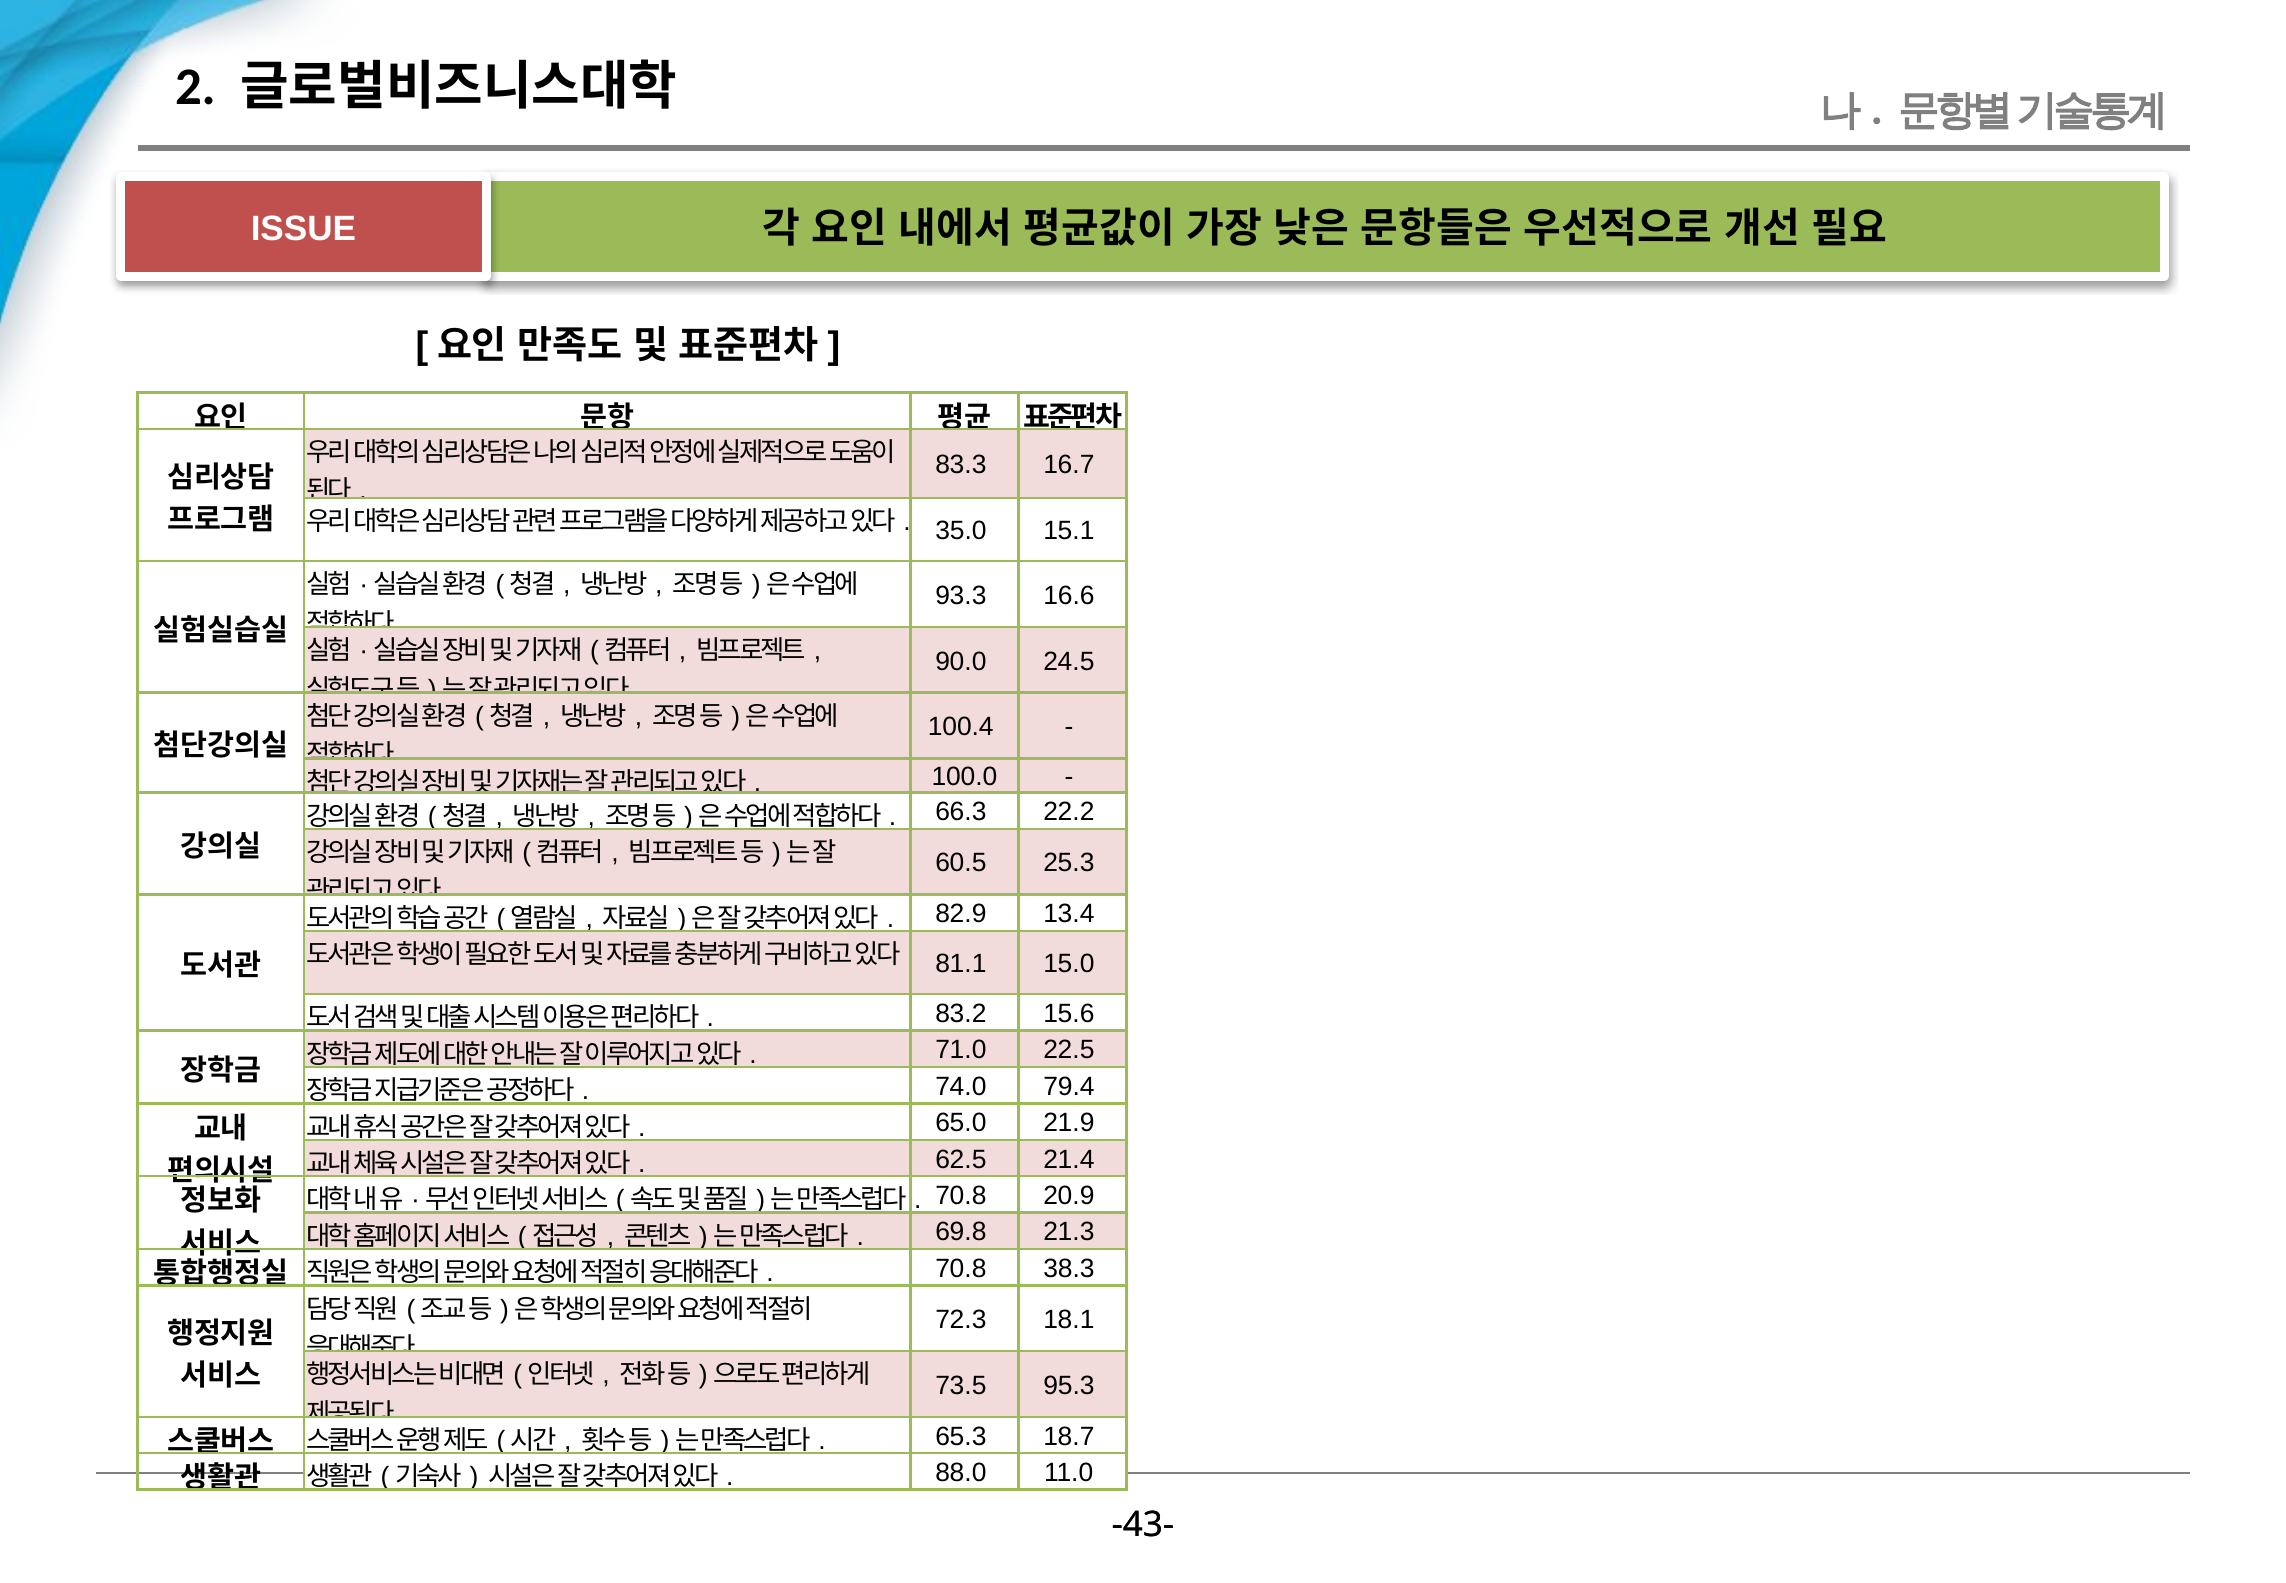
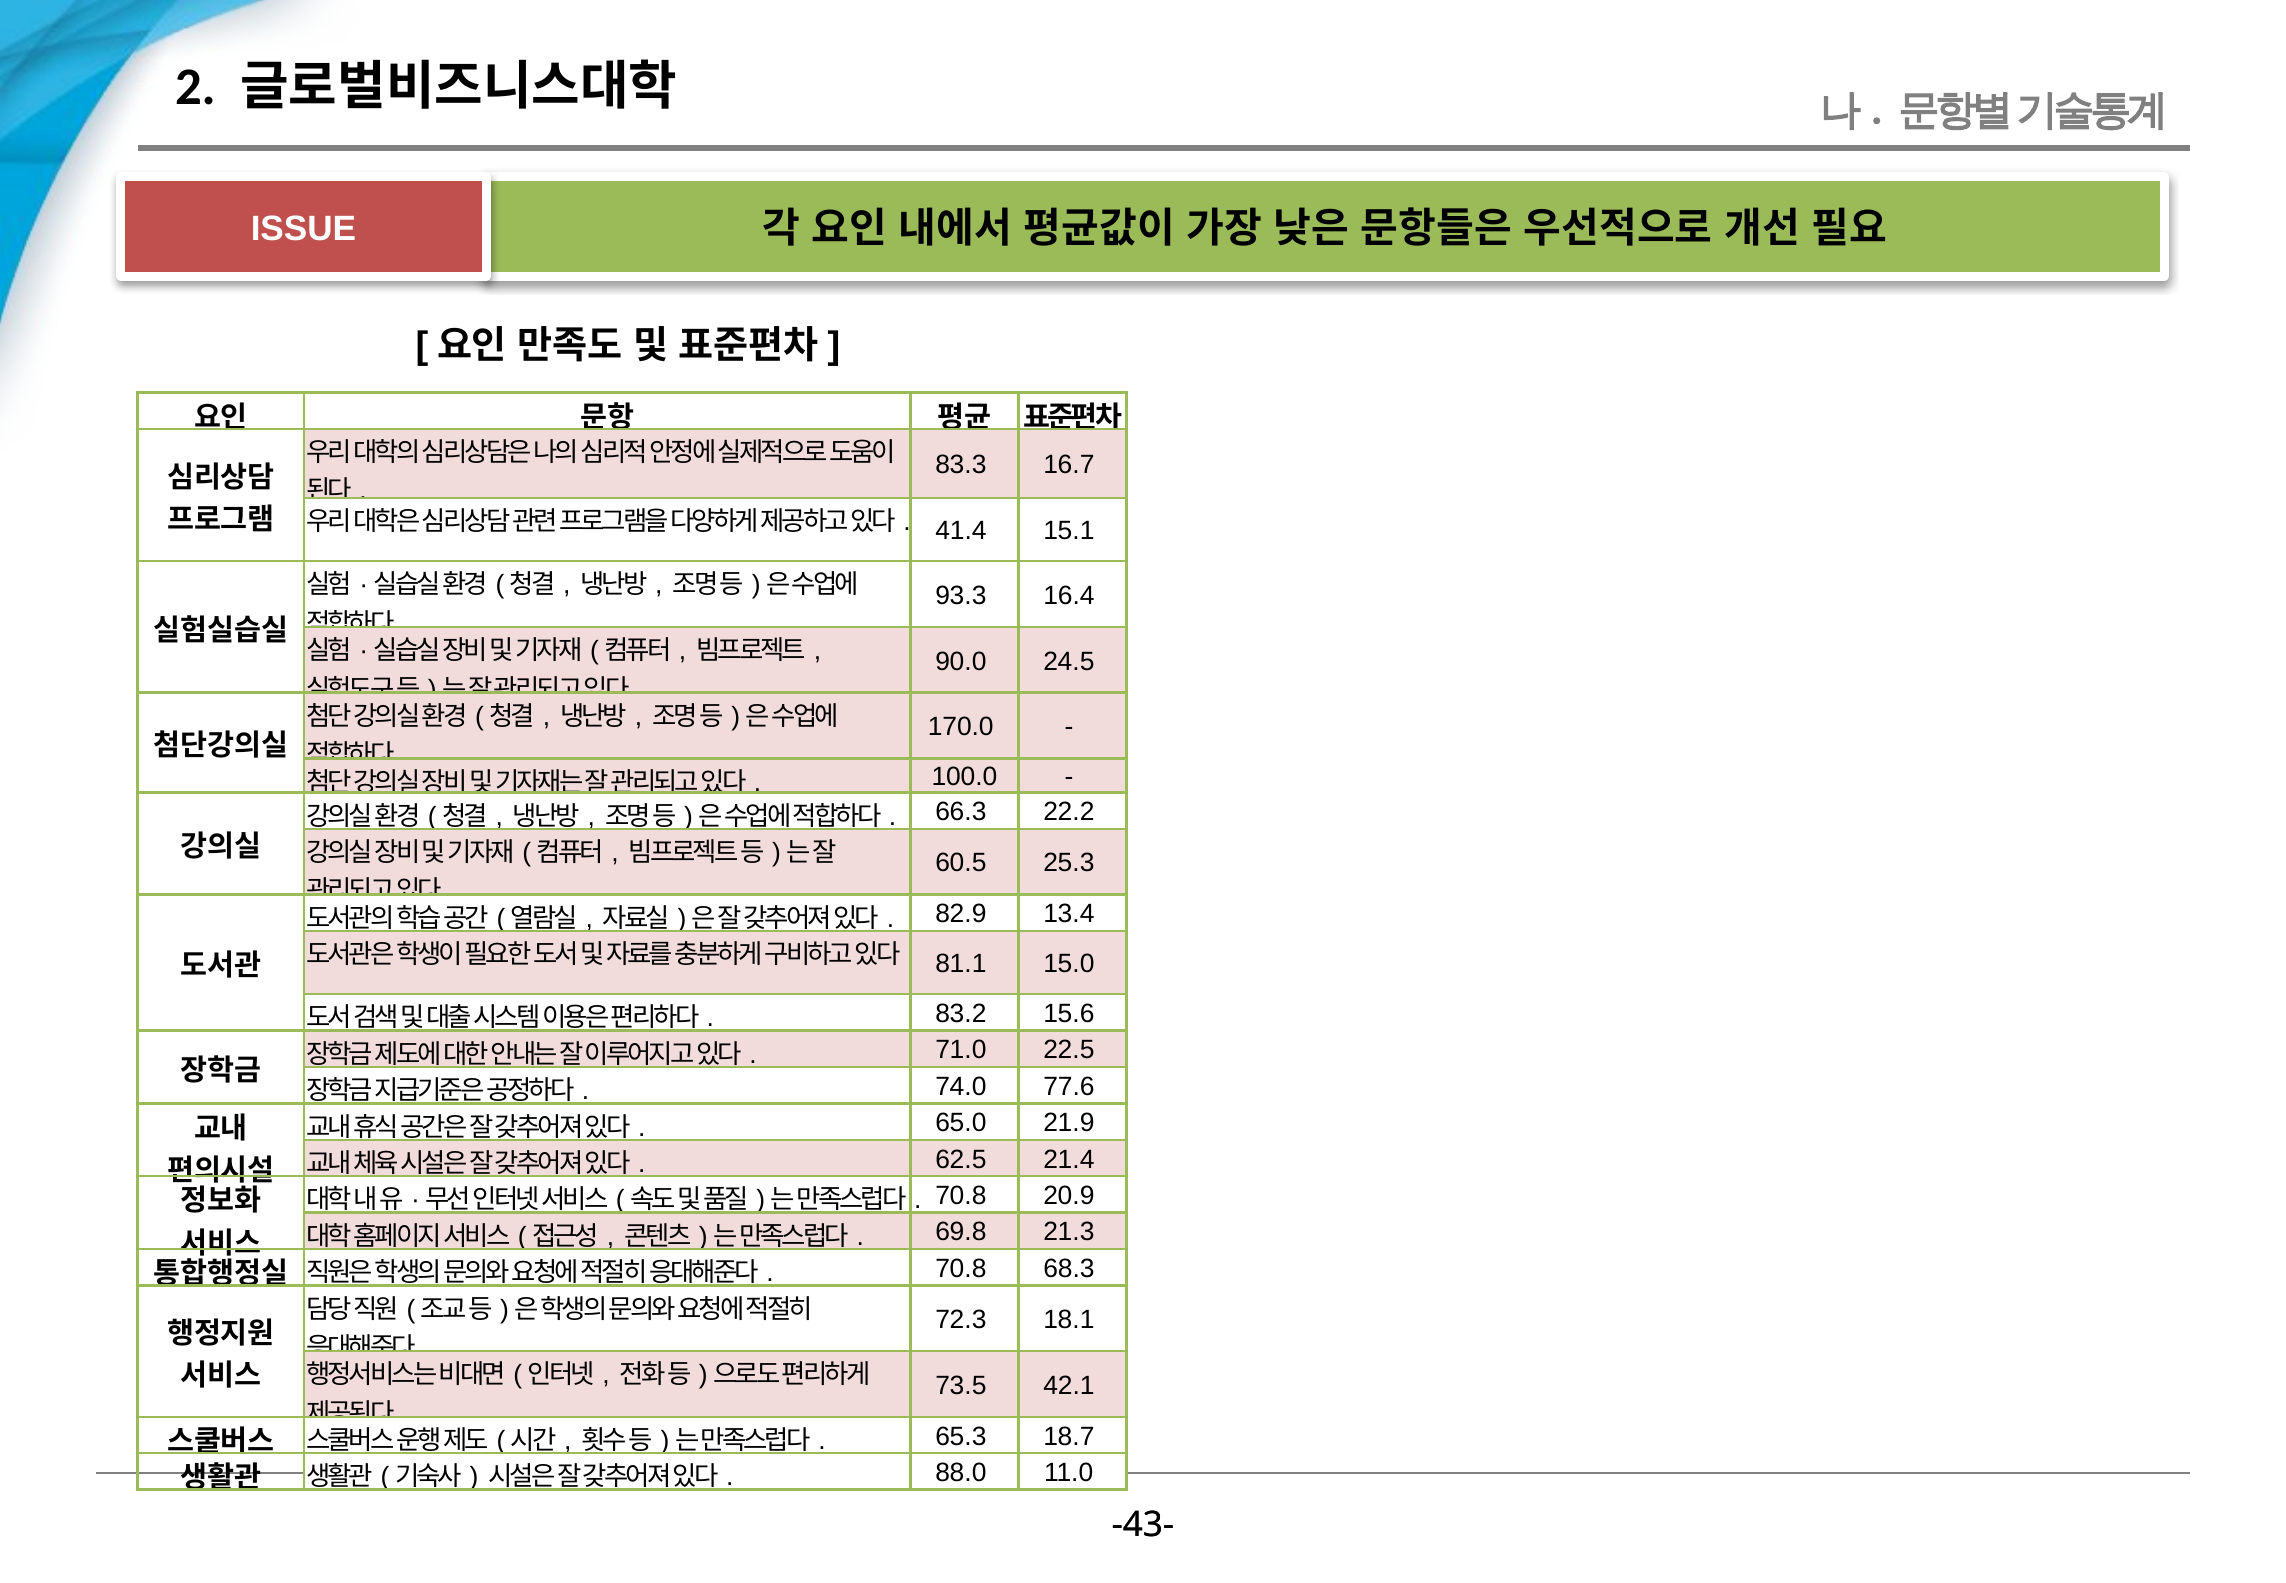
35.0: 35.0 -> 41.4 (961, 531)
16.6: 16.6 -> 16.4 (1069, 595)
100.4: 100.4 -> 170.0 (961, 727)
79.4: 79.4 -> 77.6 (1069, 1086)
38.3: 38.3 -> 68.3 (1069, 1268)
95.3: 95.3 -> 42.1 (1069, 1385)
